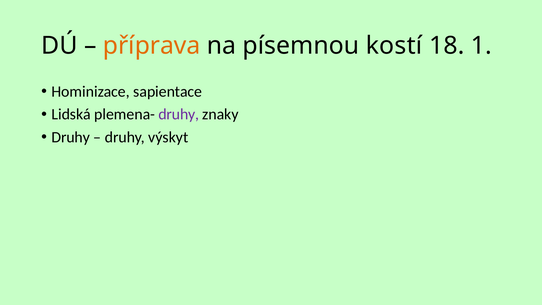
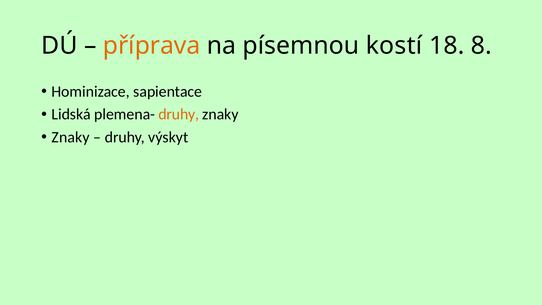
1: 1 -> 8 (481, 46)
druhy colour: purple -> orange (179, 114)
Druhy: Druhy -> Znaky (71, 137)
